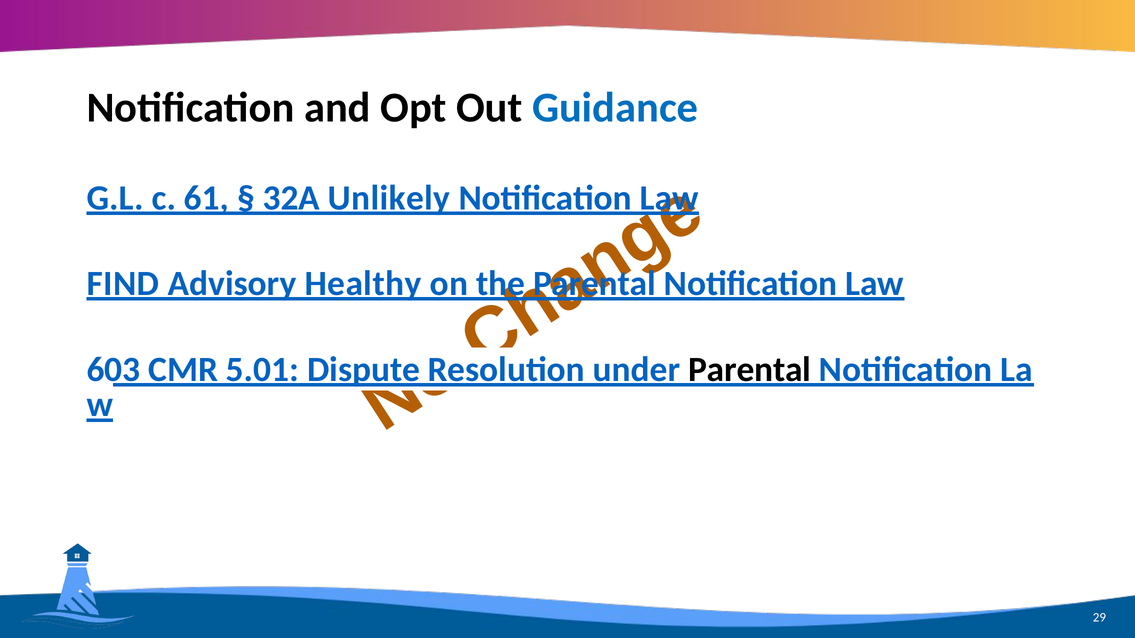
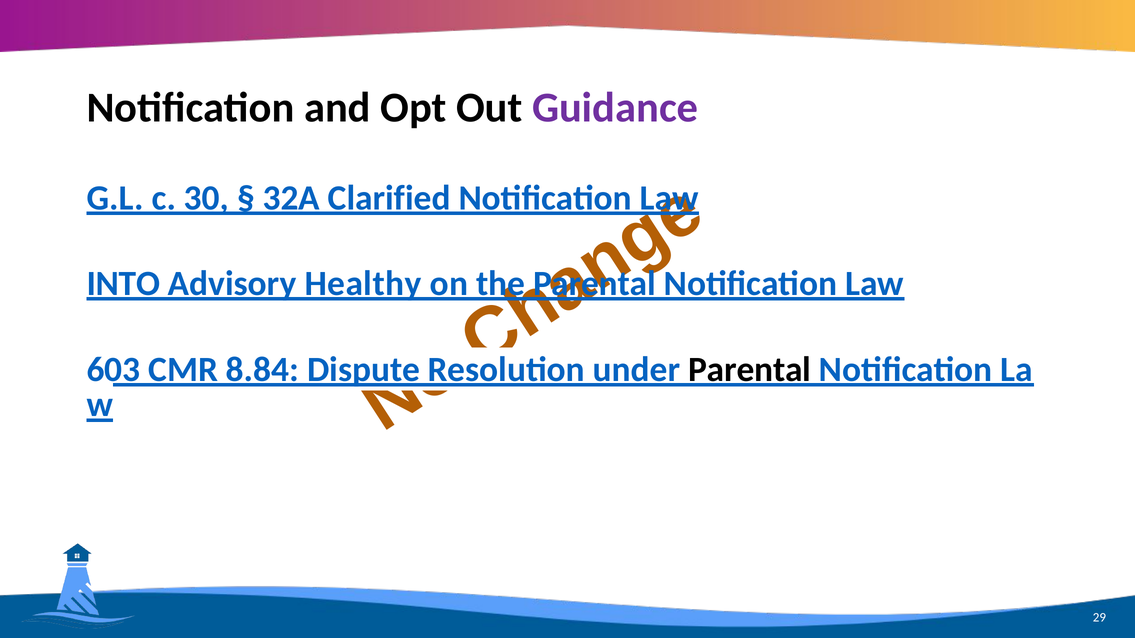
Guidance colour: blue -> purple (615, 108)
61: 61 -> 30 (206, 198)
Unlikely: Unlikely -> Clarified (389, 198)
FIND: FIND -> INTO (123, 284)
5.01: 5.01 -> 8.84 (262, 370)
